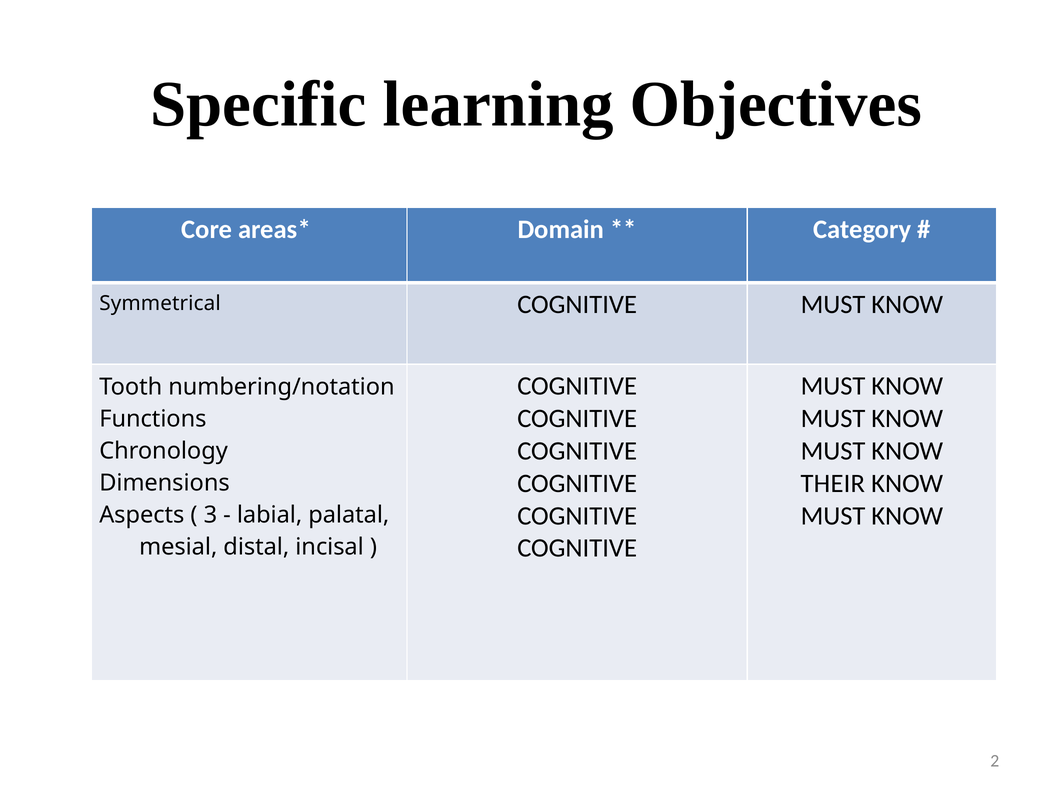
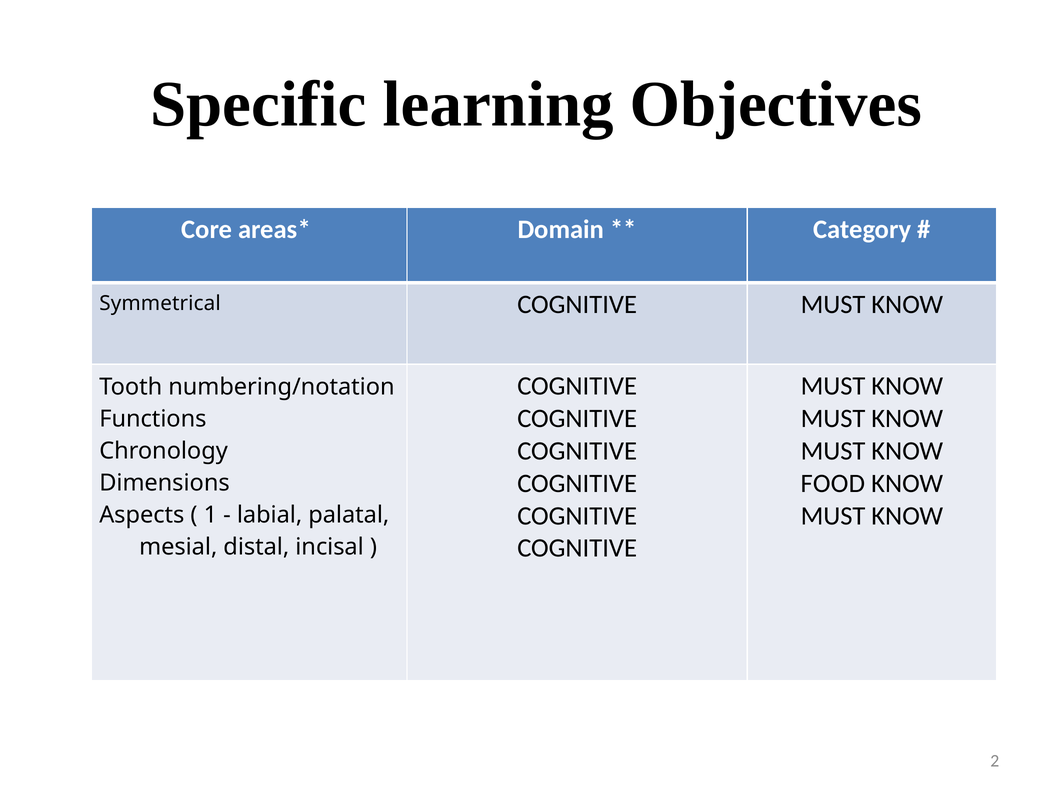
THEIR: THEIR -> FOOD (833, 484)
3: 3 -> 1 (210, 515)
